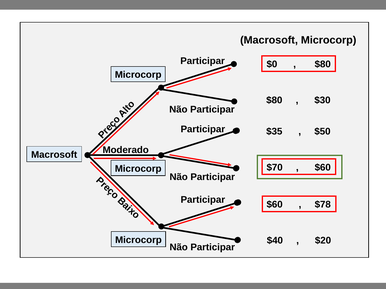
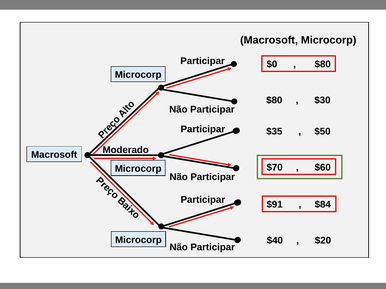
$60: $60 -> $91 (275, 205)
$78: $78 -> $84 (323, 205)
